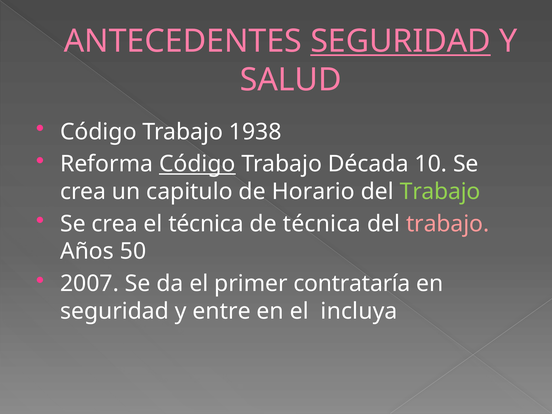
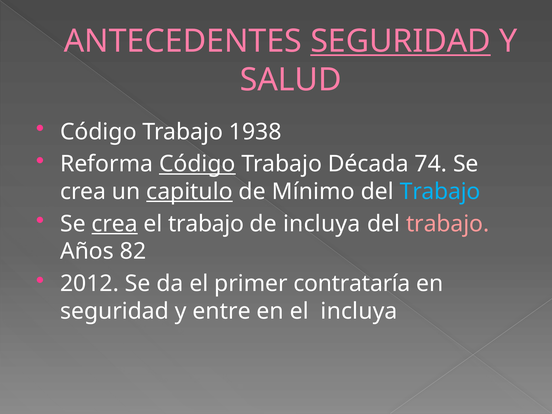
10: 10 -> 74 (431, 164)
capitulo underline: none -> present (189, 192)
Horario: Horario -> Mínimo (313, 192)
Trabajo colour: light green -> light blue (440, 192)
crea underline: none -> present (115, 224)
el técnica: técnica -> trabajo (206, 224)
de técnica: técnica -> incluya (322, 224)
50: 50 -> 82 (133, 251)
2007: 2007 -> 2012 (89, 284)
